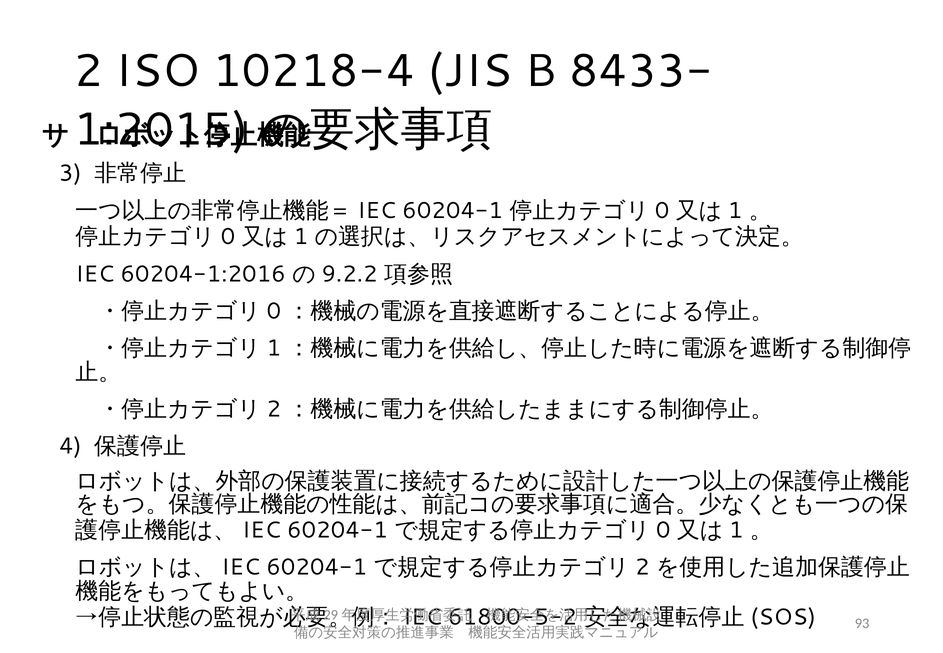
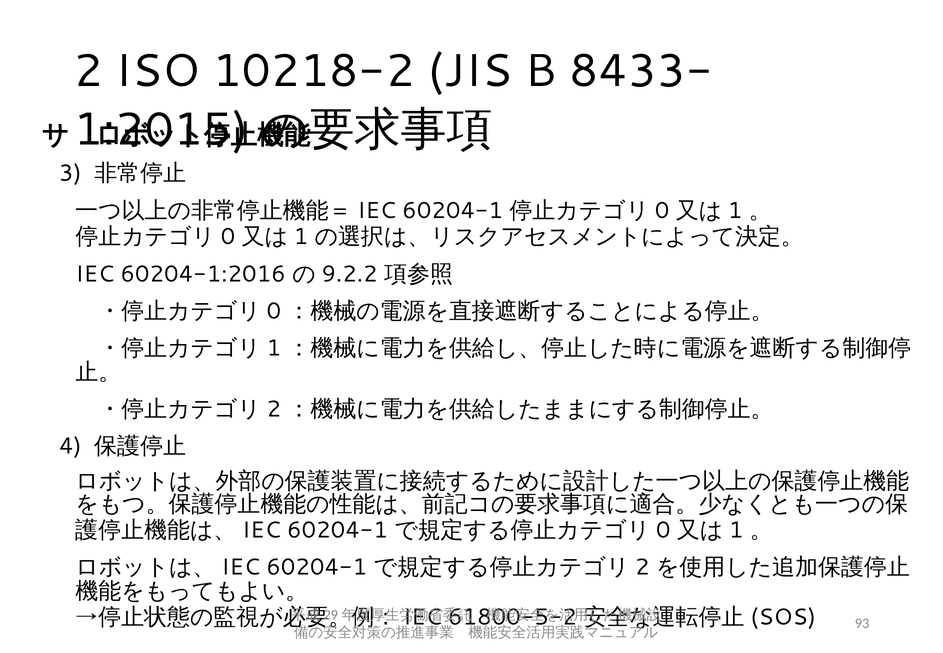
10218-4: 10218-4 -> 10218-2 (314, 71)
